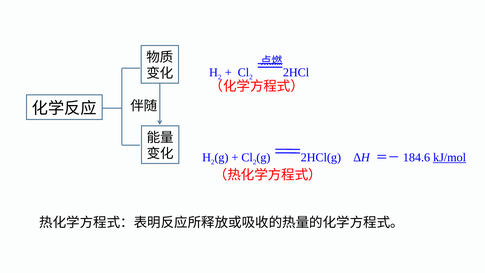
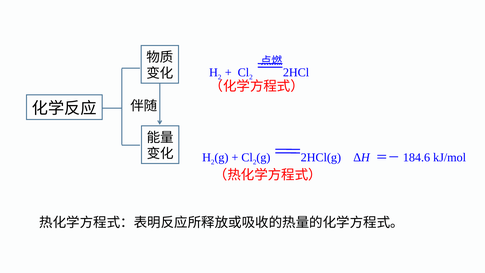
kJ/mol underline: present -> none (450, 157)
